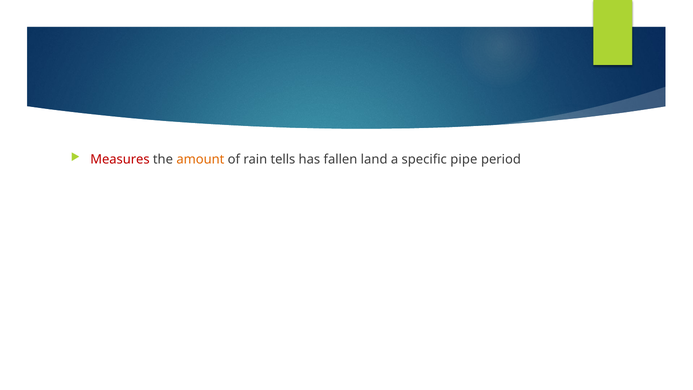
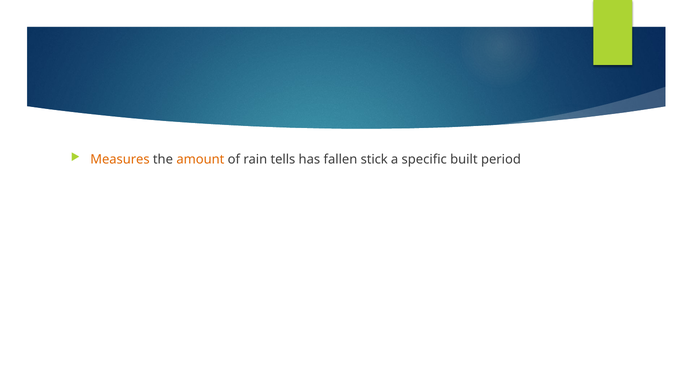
Measures colour: red -> orange (120, 159)
land: land -> stick (374, 159)
pipe: pipe -> built (464, 159)
